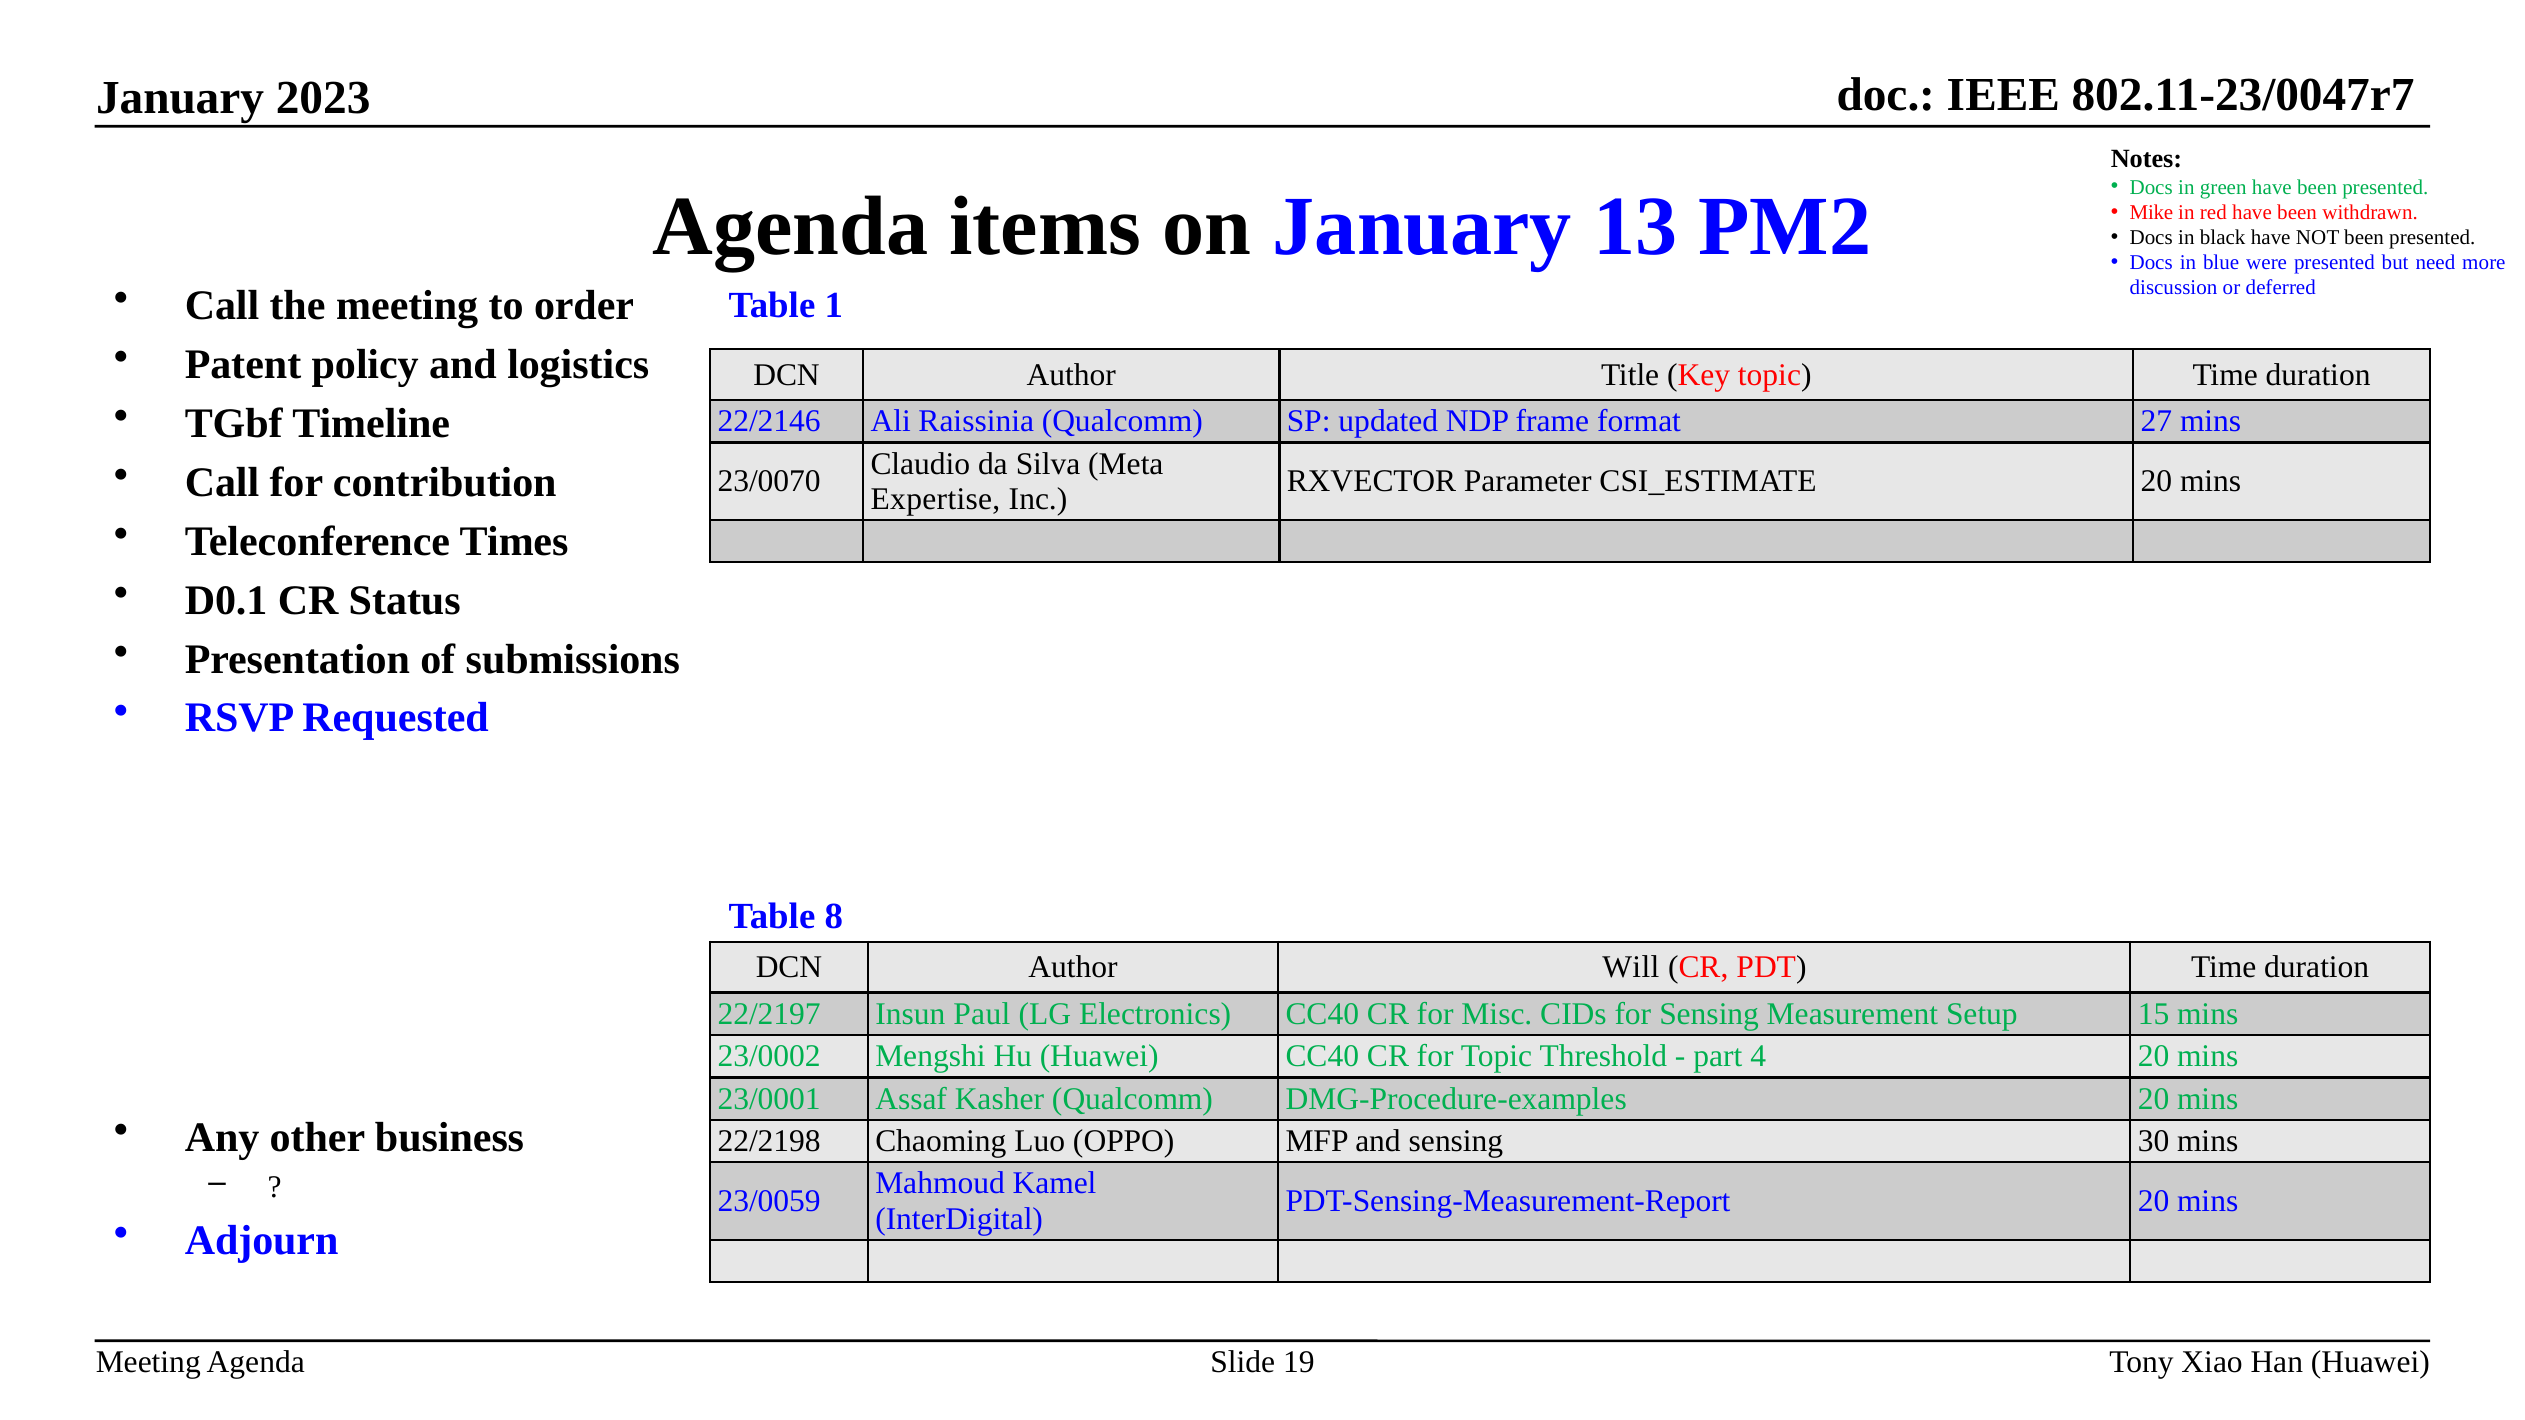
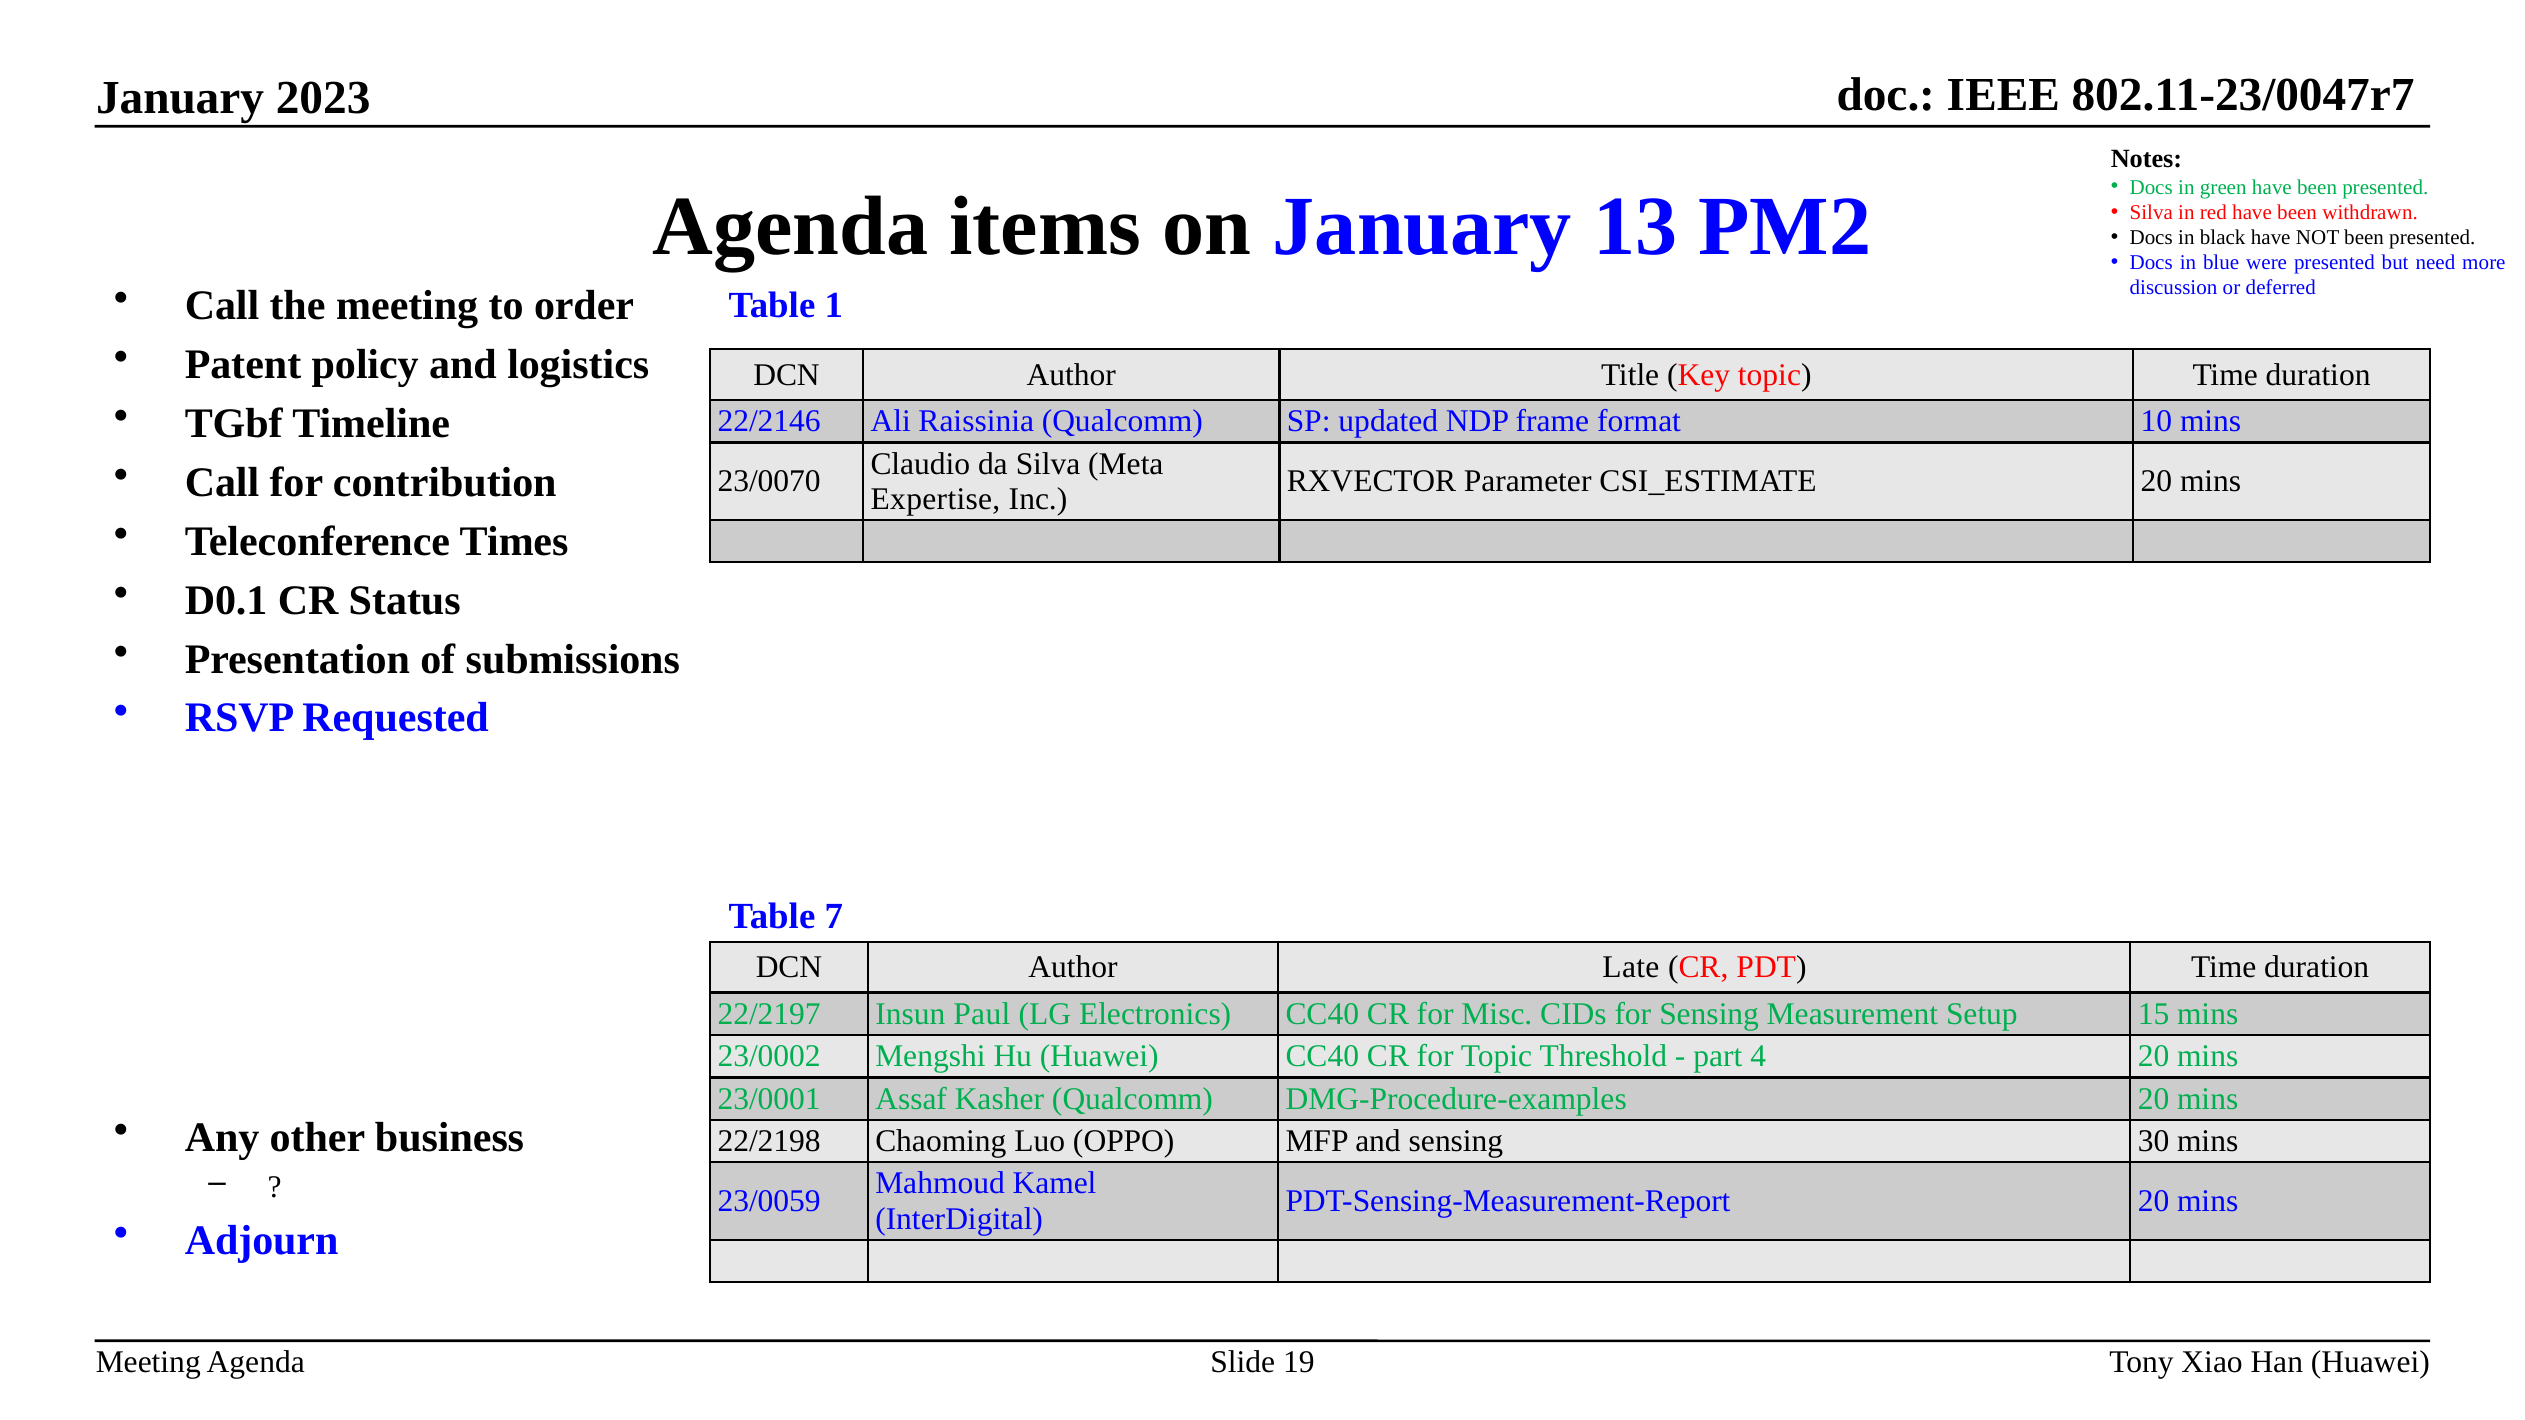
Mike: Mike -> Silva (2151, 212)
27: 27 -> 10 (2156, 421)
8: 8 -> 7 (834, 916)
Will: Will -> Late (1631, 968)
